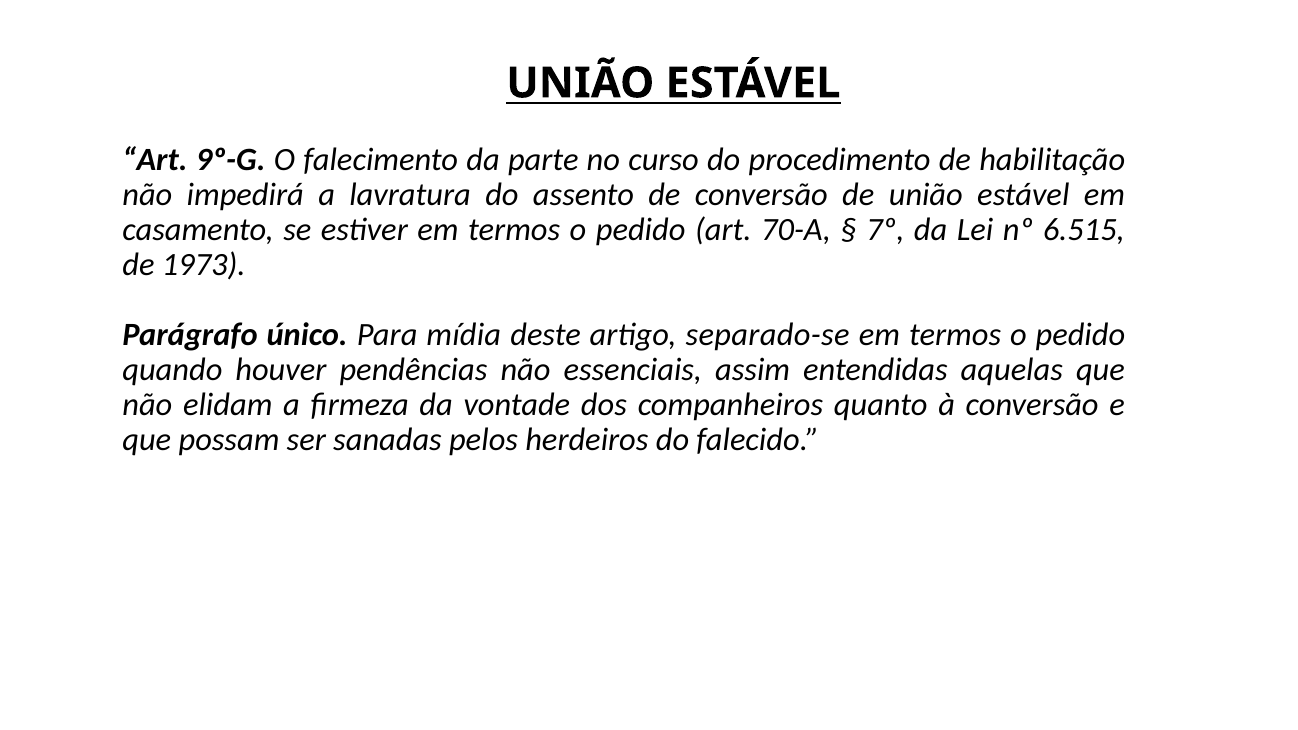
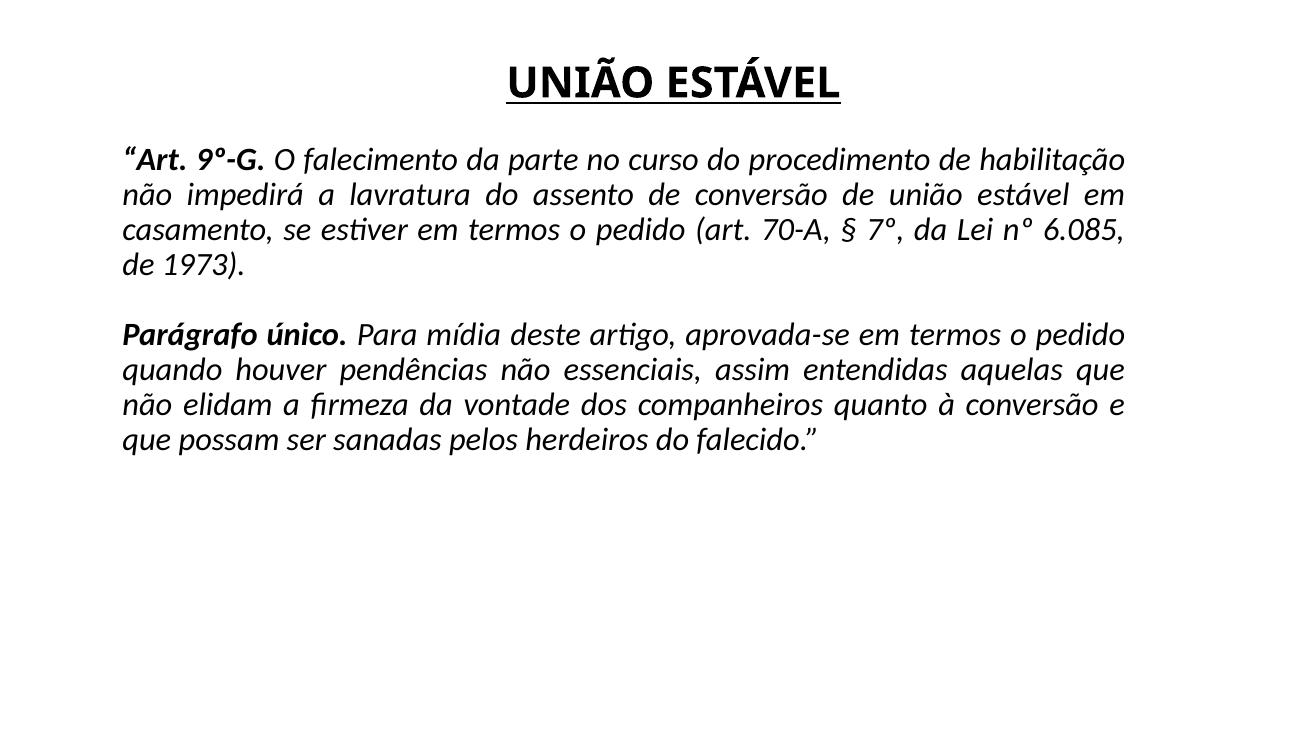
6.515: 6.515 -> 6.085 (1084, 230)
separado-se: separado-se -> aprovada-se (768, 335)
